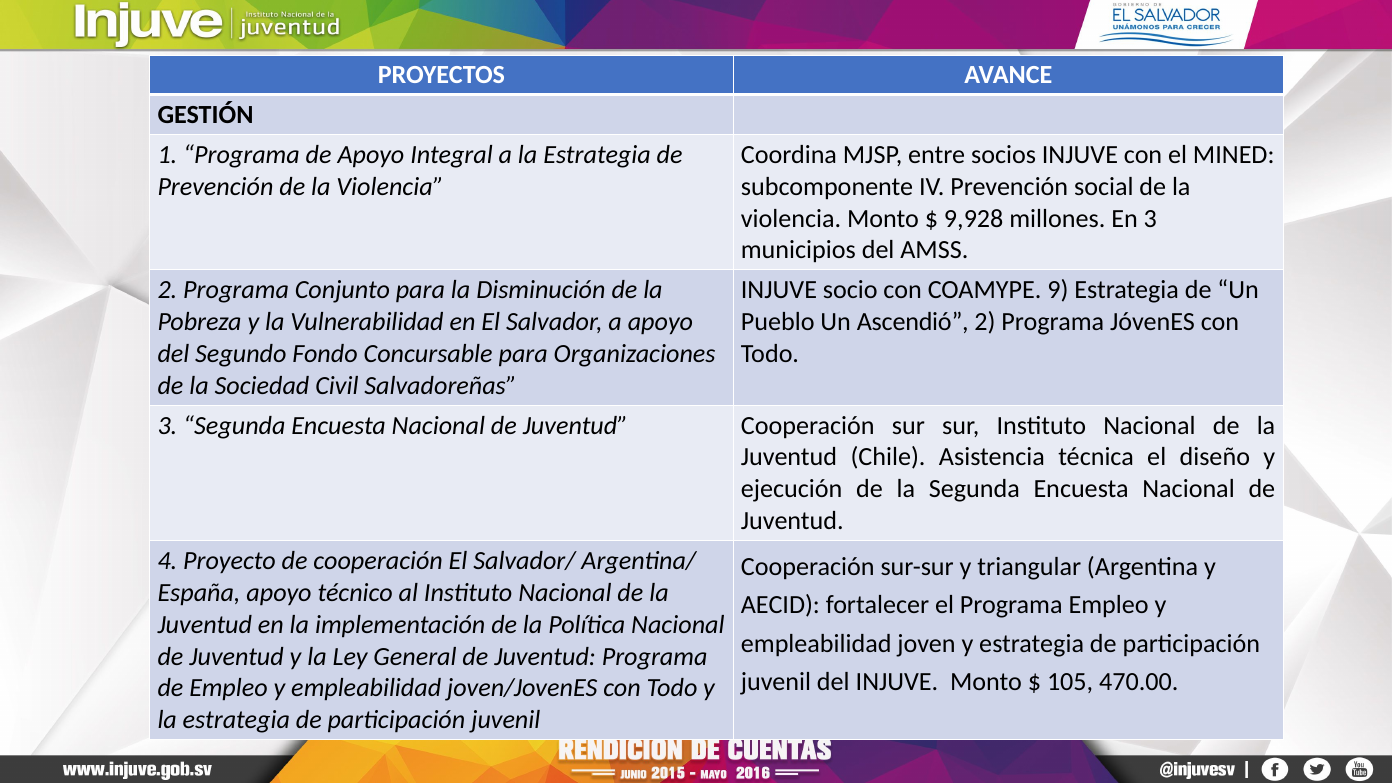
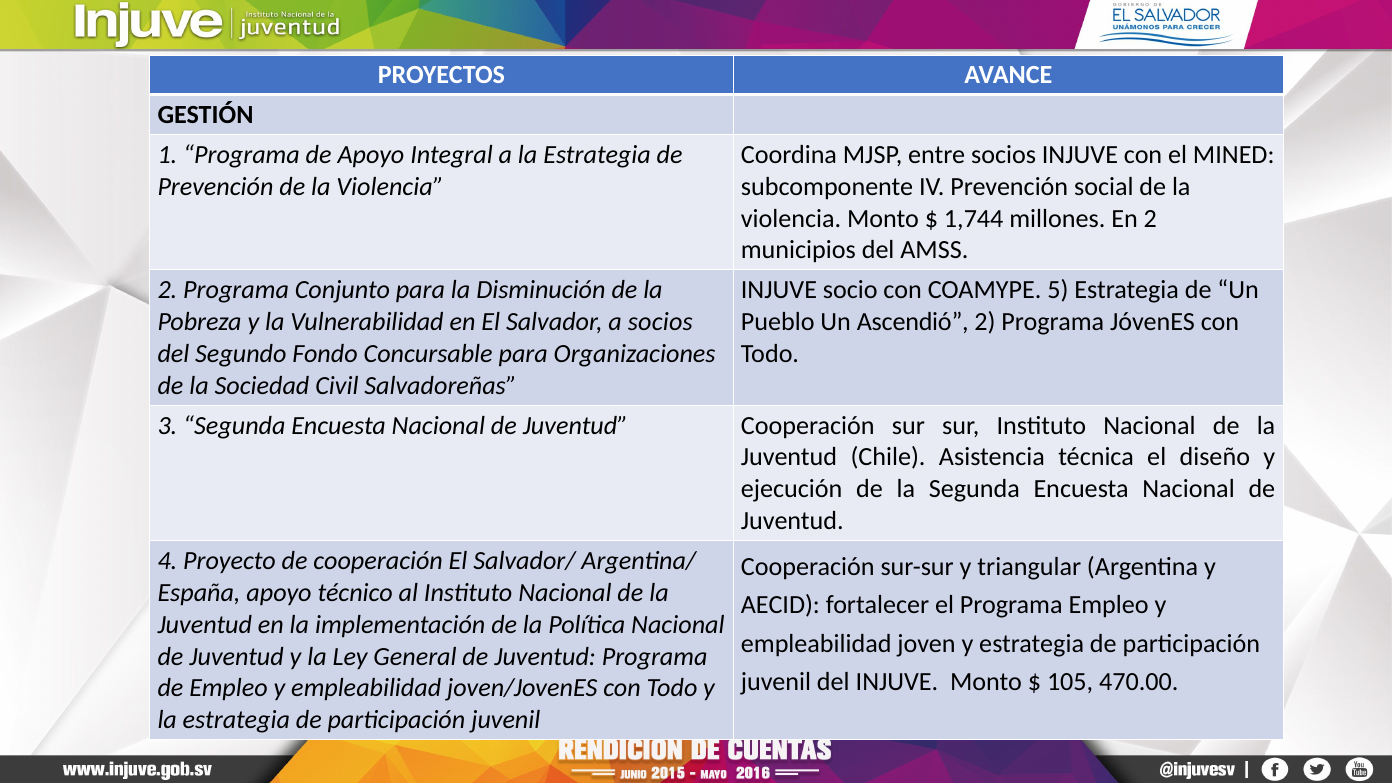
9,928: 9,928 -> 1,744 (974, 218)
En 3: 3 -> 2 (1150, 218)
9: 9 -> 5 (1058, 290)
a apoyo: apoyo -> socios (660, 322)
